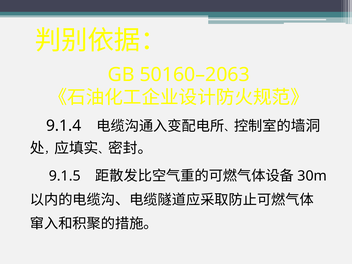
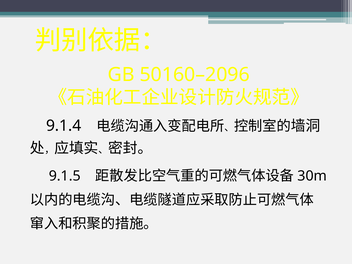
50160–2063: 50160–2063 -> 50160–2096 (195, 75)
